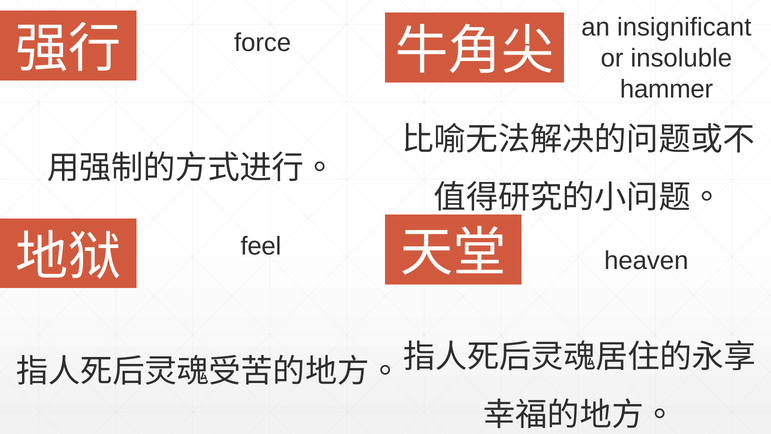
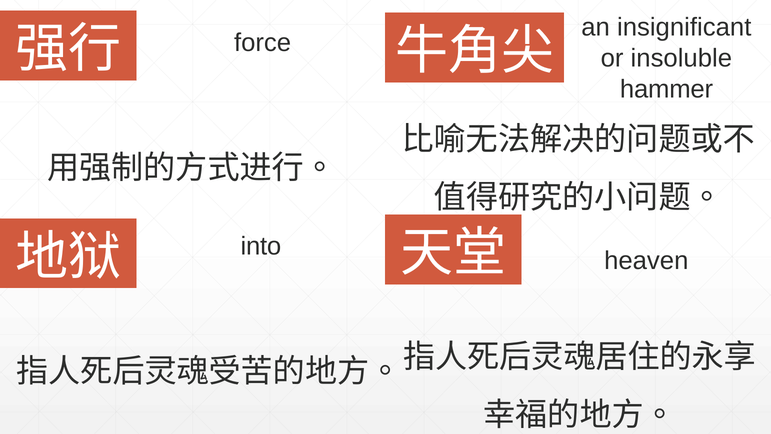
feel: feel -> into (261, 246)
